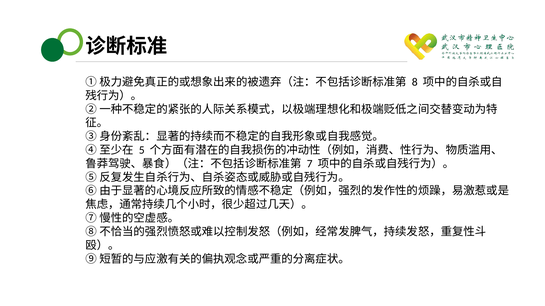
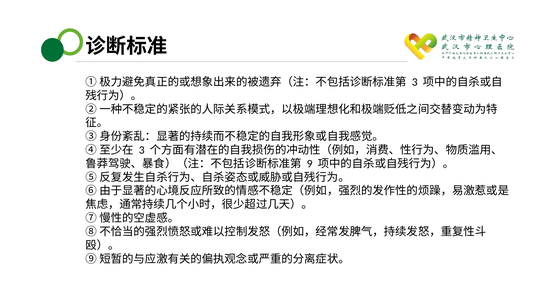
8: 8 -> 3 (415, 82)
5: 5 -> 3 (142, 150)
7: 7 -> 9 (310, 164)
